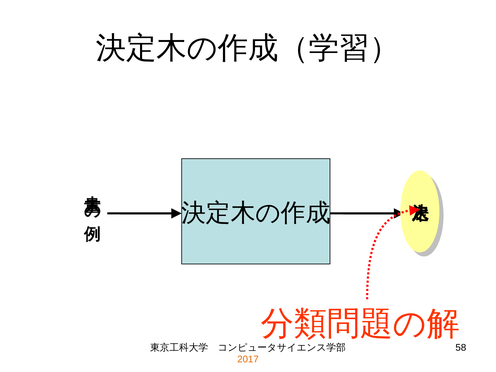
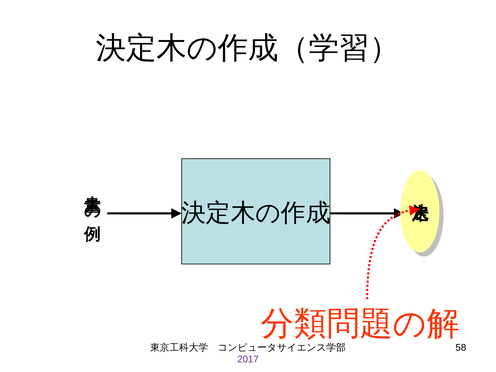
2017 colour: orange -> purple (248, 359)
